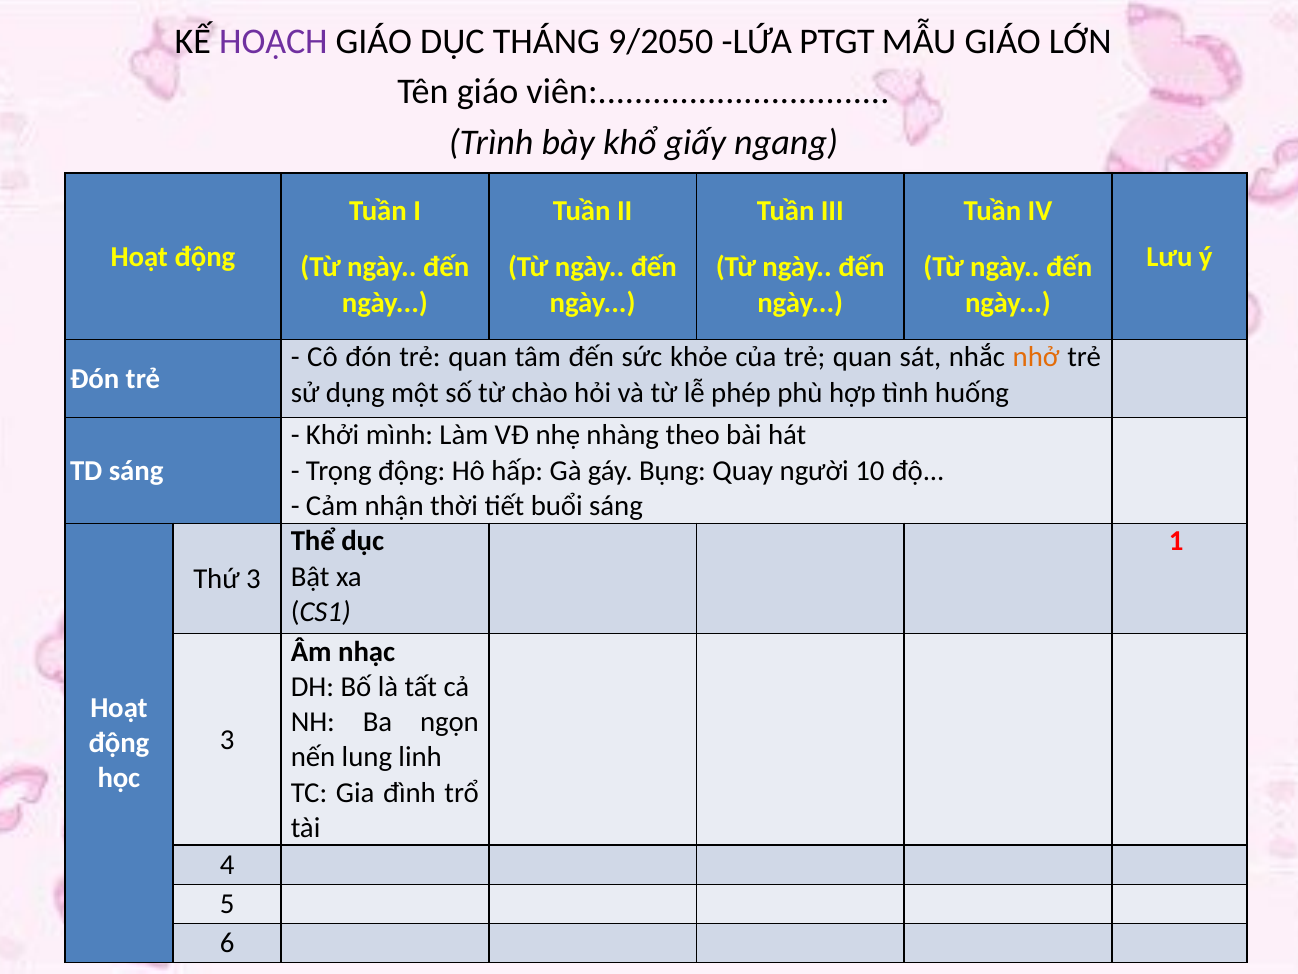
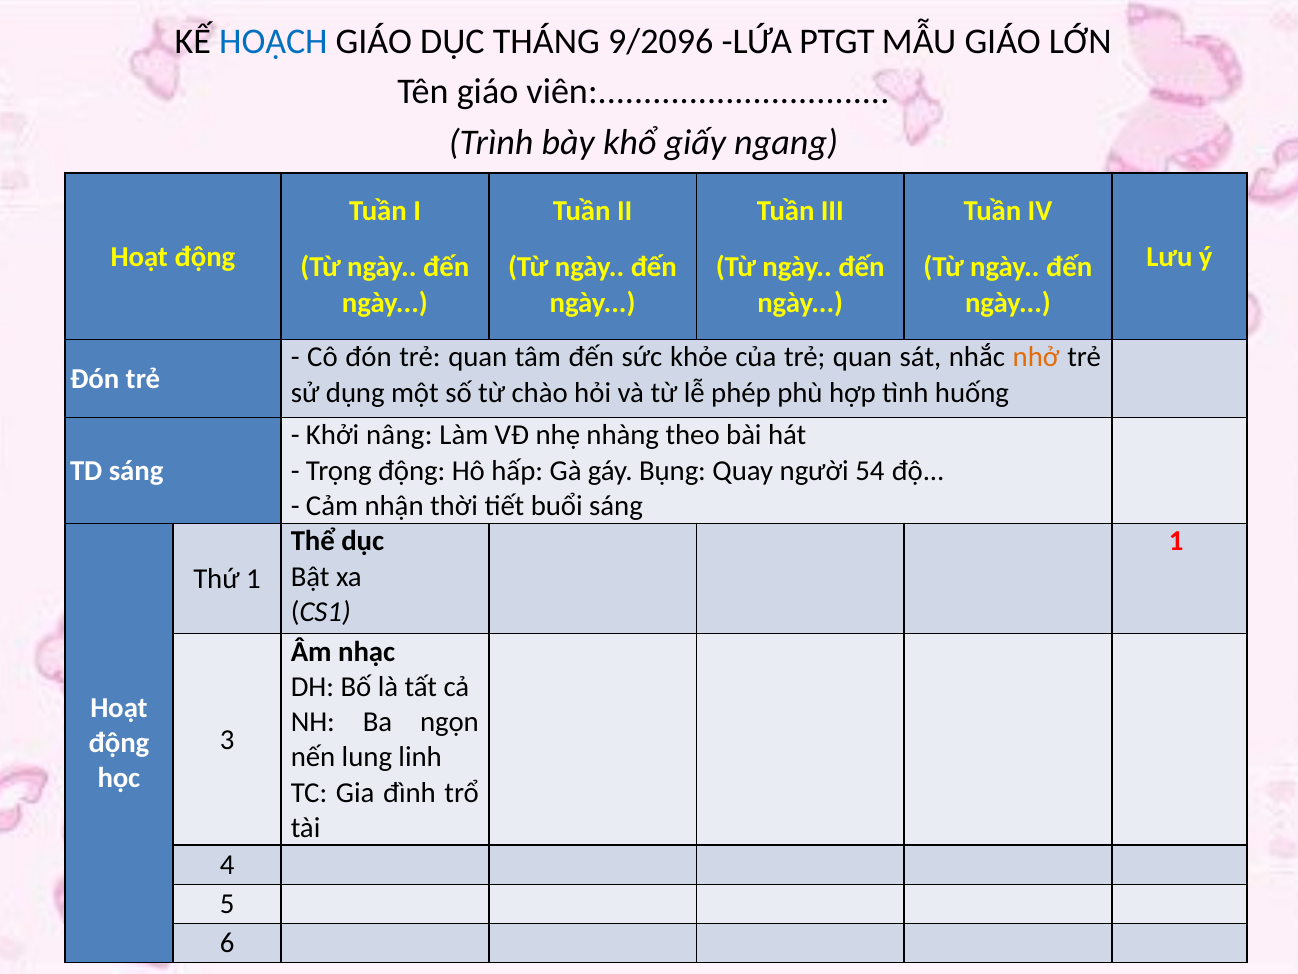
HOẠCH colour: purple -> blue (273, 41)
9/2050: 9/2050 -> 9/2096 (661, 41)
mình: mình -> nâng (399, 435)
10: 10 -> 54 (870, 470)
Thứ 3: 3 -> 1 (253, 578)
